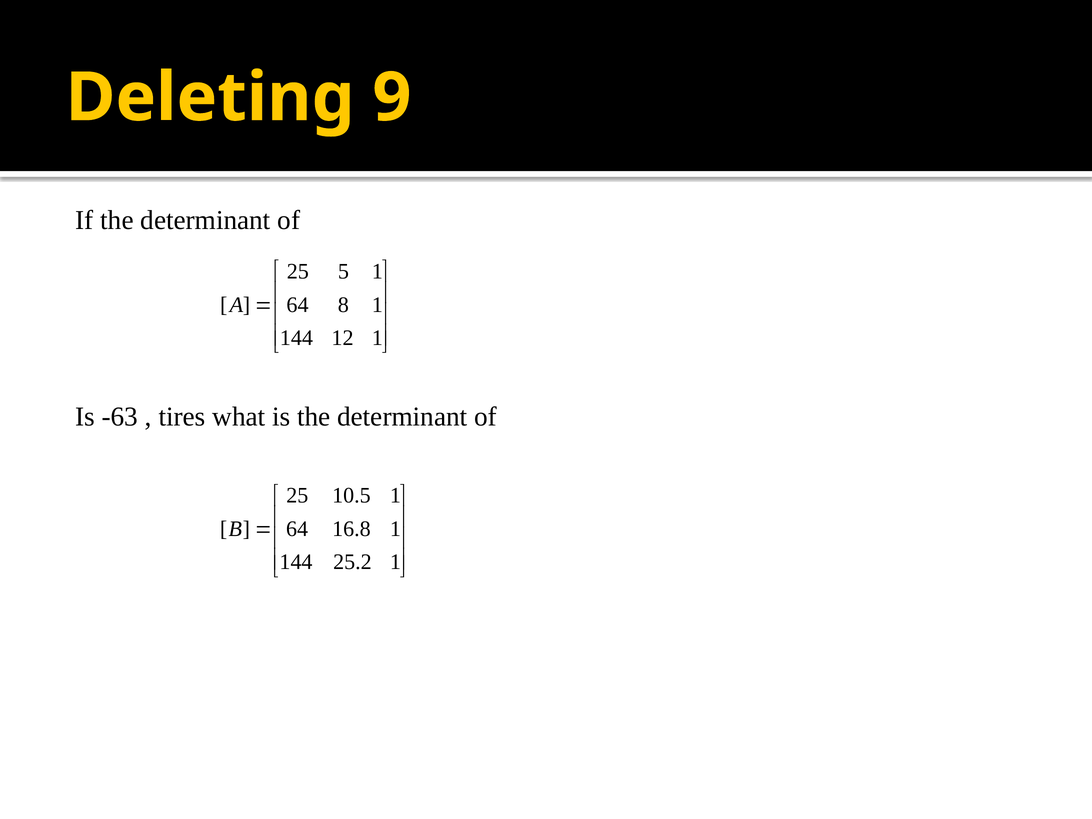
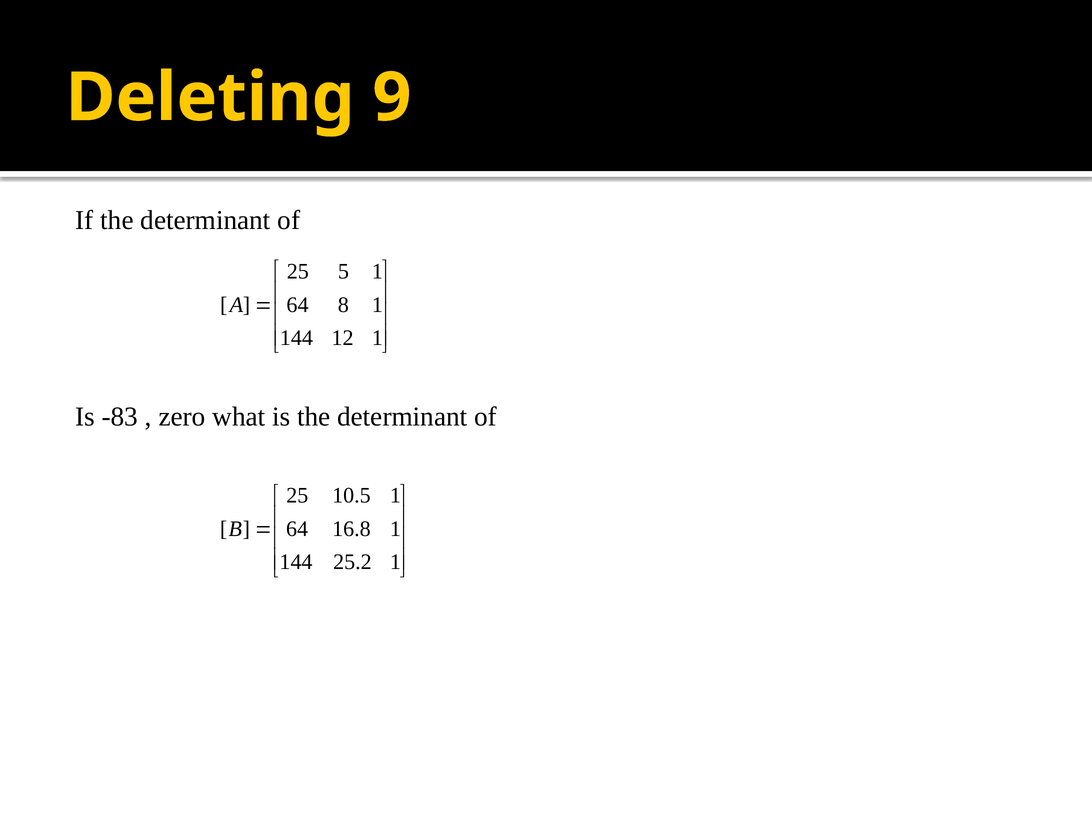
-63: -63 -> -83 (120, 417)
tires: tires -> zero (182, 417)
